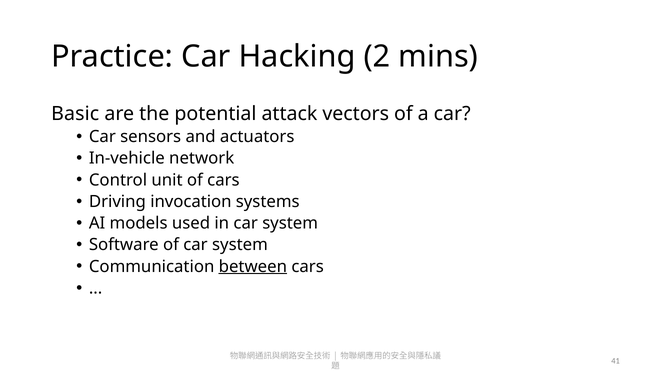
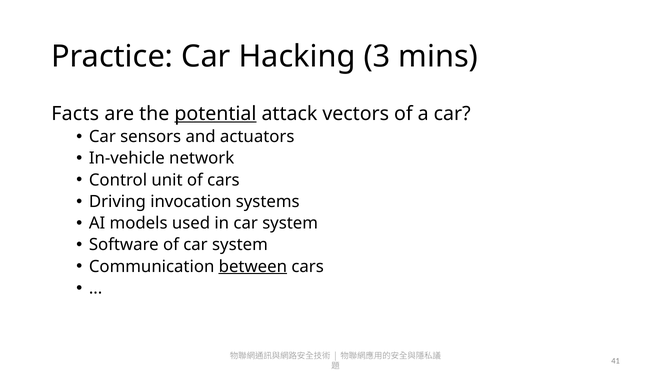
2: 2 -> 3 (377, 56)
Basic: Basic -> Facts (75, 113)
potential underline: none -> present (215, 113)
